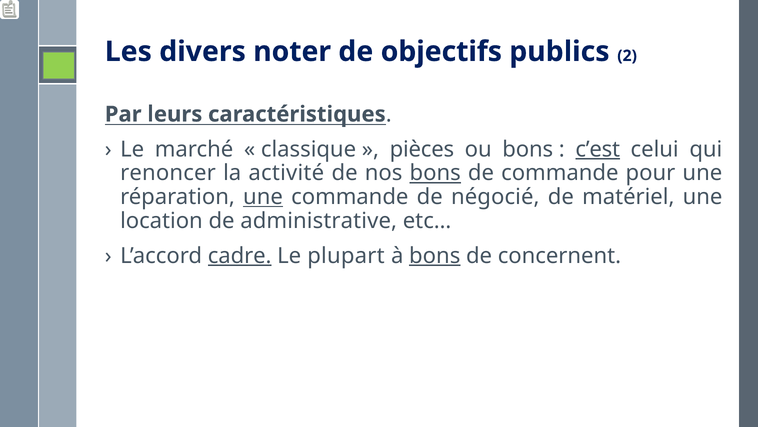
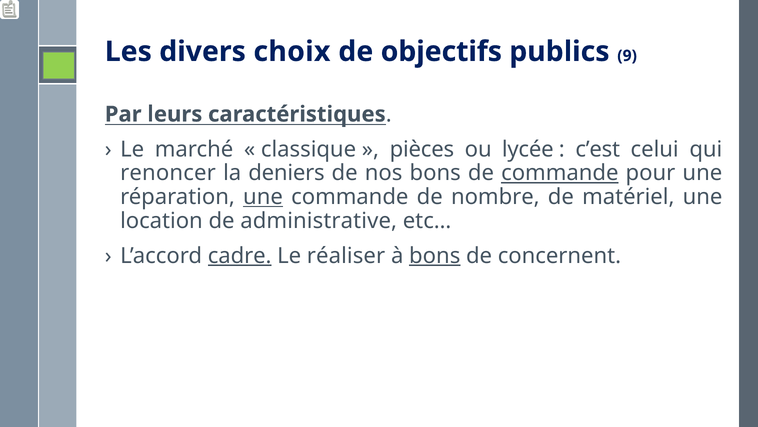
noter: noter -> choix (292, 52)
2: 2 -> 9 (627, 56)
ou bons: bons -> lycée (528, 149)
c’est underline: present -> none (598, 149)
activité: activité -> deniers (287, 173)
bons underline: present -> none (435, 173)
commande underline: none -> present (560, 173)
négocié: négocié -> nombre (495, 197)
plupart: plupart -> réaliser (346, 255)
